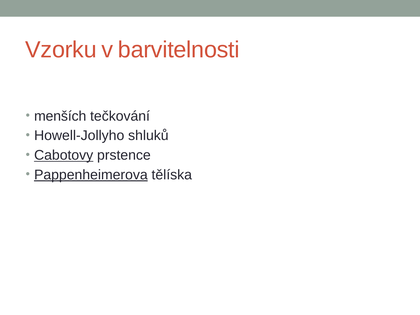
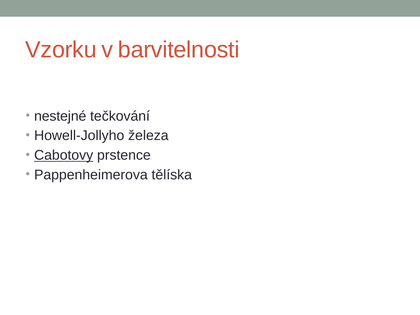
menších: menších -> nestejné (60, 116)
shluků: shluků -> železa (148, 136)
Pappenheimerova underline: present -> none (91, 175)
